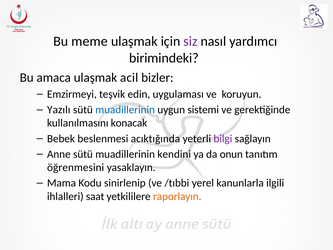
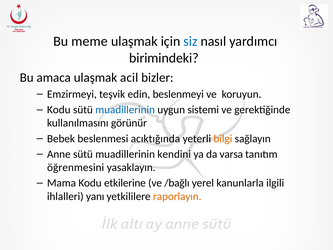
siz colour: purple -> blue (190, 41)
uygulaması: uygulaması -> beslenmeyi (178, 94)
Yazılı: Yazılı -> Kodu (59, 110)
konacak: konacak -> görünür (129, 123)
bilgi colour: purple -> orange (223, 138)
onun: onun -> varsa (231, 154)
sinirlenip: sinirlenip -> etkilerine (125, 183)
/tıbbi: /tıbbi -> /bağlı (177, 183)
saat: saat -> yanı (95, 196)
